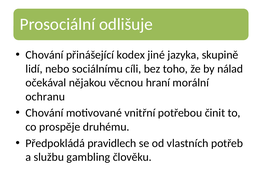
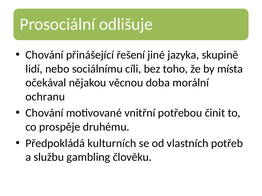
kodex: kodex -> řešení (131, 55)
nálad: nálad -> místa (230, 69)
hraní: hraní -> doba (158, 83)
pravidlech: pravidlech -> kulturních (112, 144)
